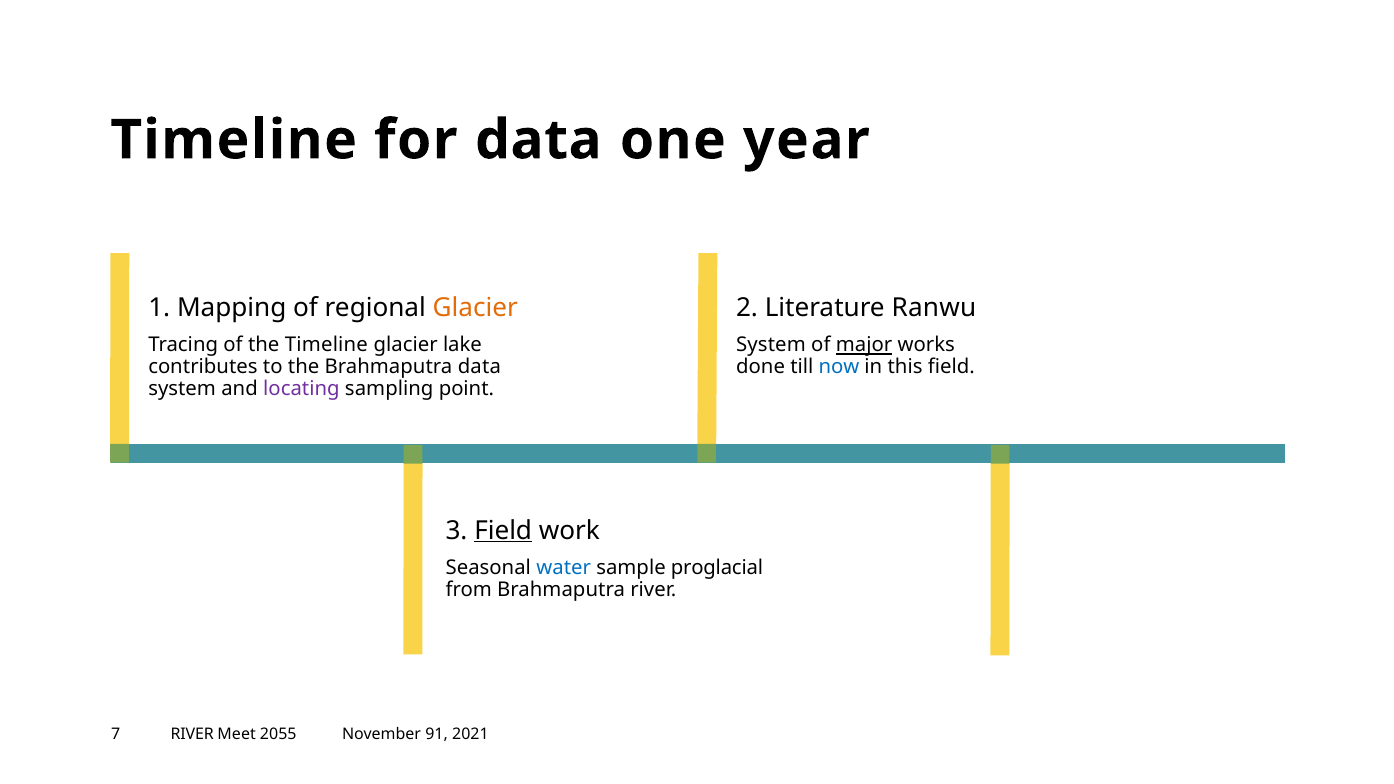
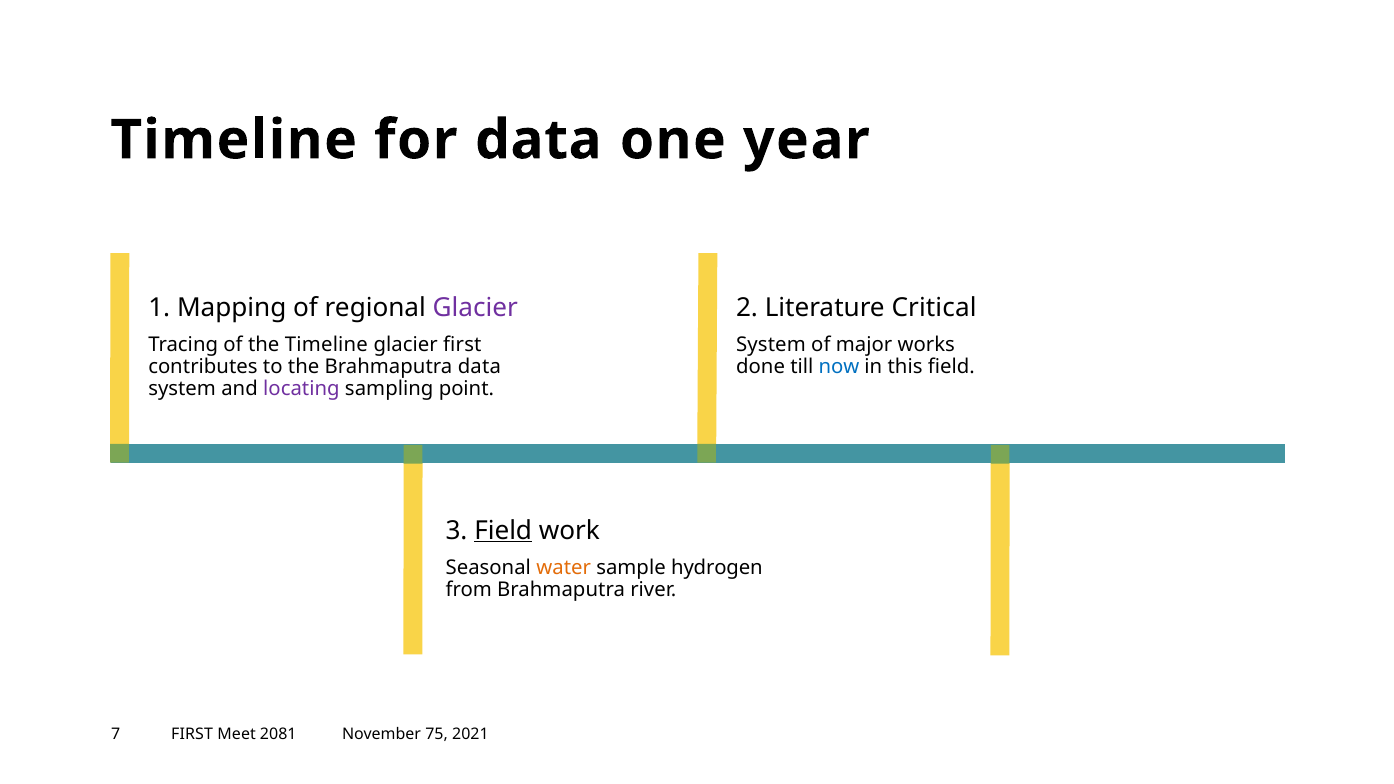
Glacier colour: orange -> purple (475, 308)
Ranwu: Ranwu -> Critical (934, 308)
glacier lake: lake -> first (462, 345)
major underline: present -> none (864, 345)
water colour: blue -> orange (564, 568)
proglacial: proglacial -> hydrogen (717, 568)
7 RIVER: RIVER -> FIRST (192, 735)
2055: 2055 -> 2081 (278, 735)
91: 91 -> 75 (437, 735)
